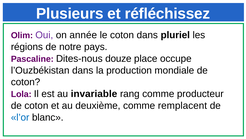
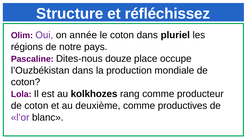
Plusieurs: Plusieurs -> Structure (70, 14)
invariable: invariable -> kolkhozes (94, 94)
remplacent: remplacent -> productives (183, 105)
l’or colour: blue -> purple (20, 117)
